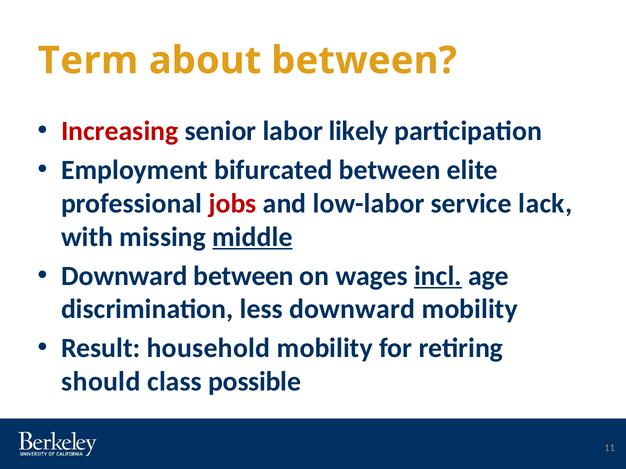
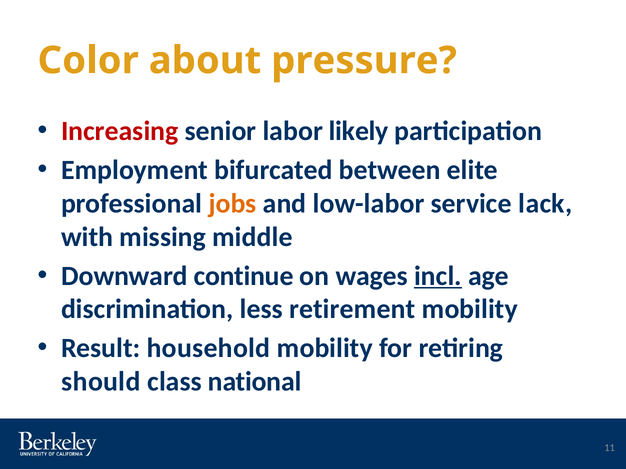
Term: Term -> Color (88, 61)
about between: between -> pressure (364, 61)
jobs colour: red -> orange (233, 204)
middle underline: present -> none (252, 237)
Downward between: between -> continue (244, 276)
less downward: downward -> retirement (352, 310)
possible: possible -> national (255, 382)
